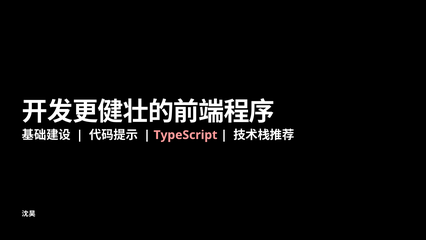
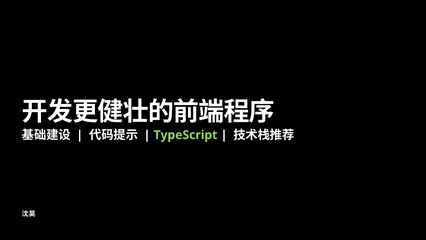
TypeScript colour: pink -> light green (185, 135)
